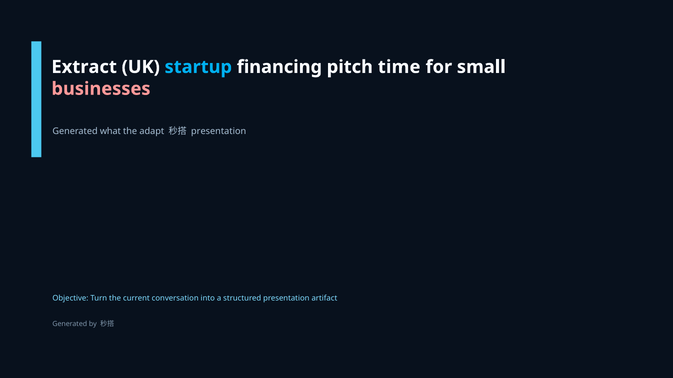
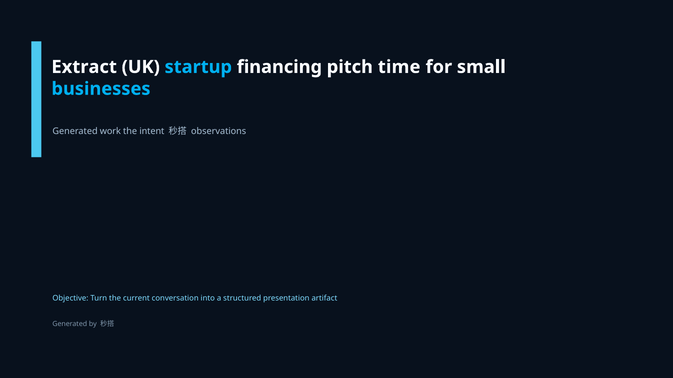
businesses colour: pink -> light blue (101, 89)
what: what -> work (110, 131)
adapt: adapt -> intent (152, 131)
presentation: presentation -> observations (219, 131)
